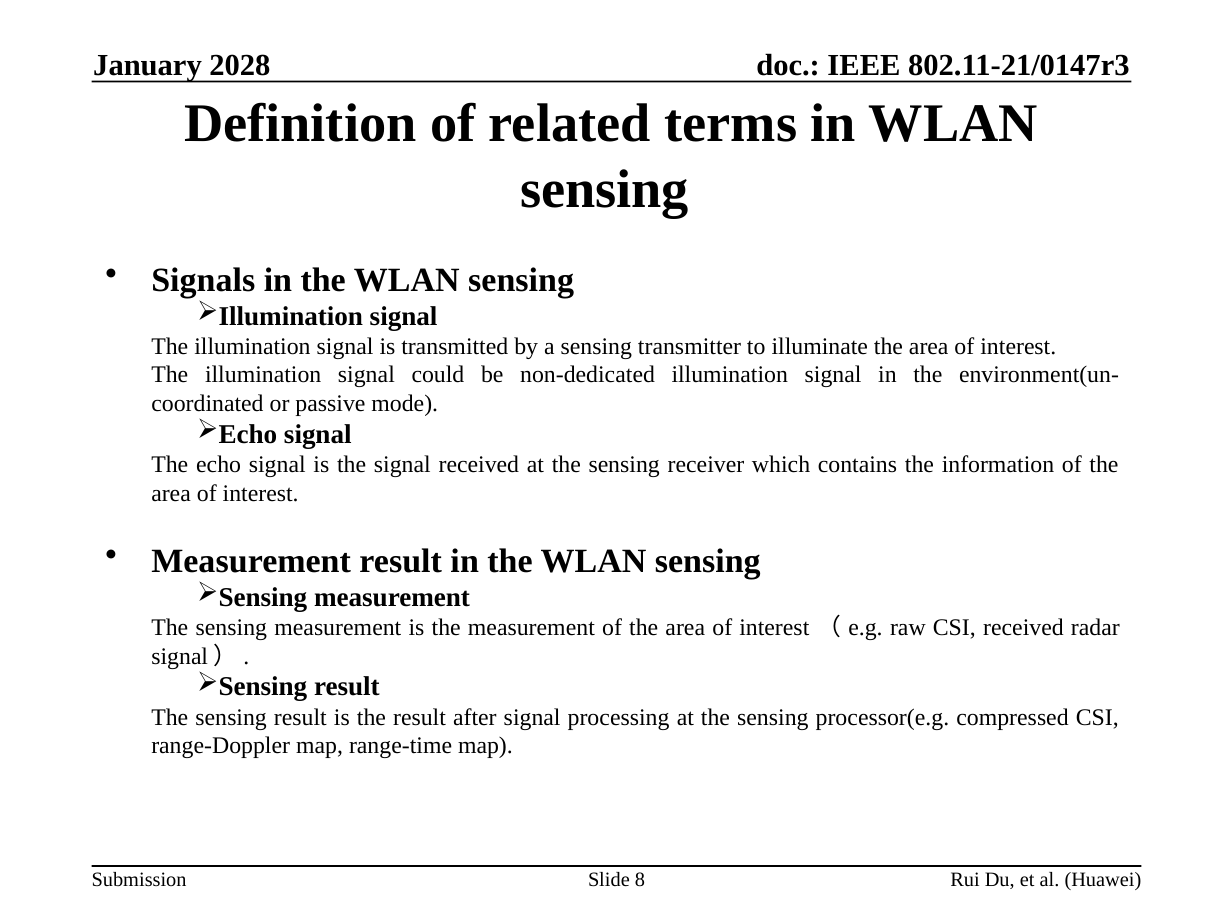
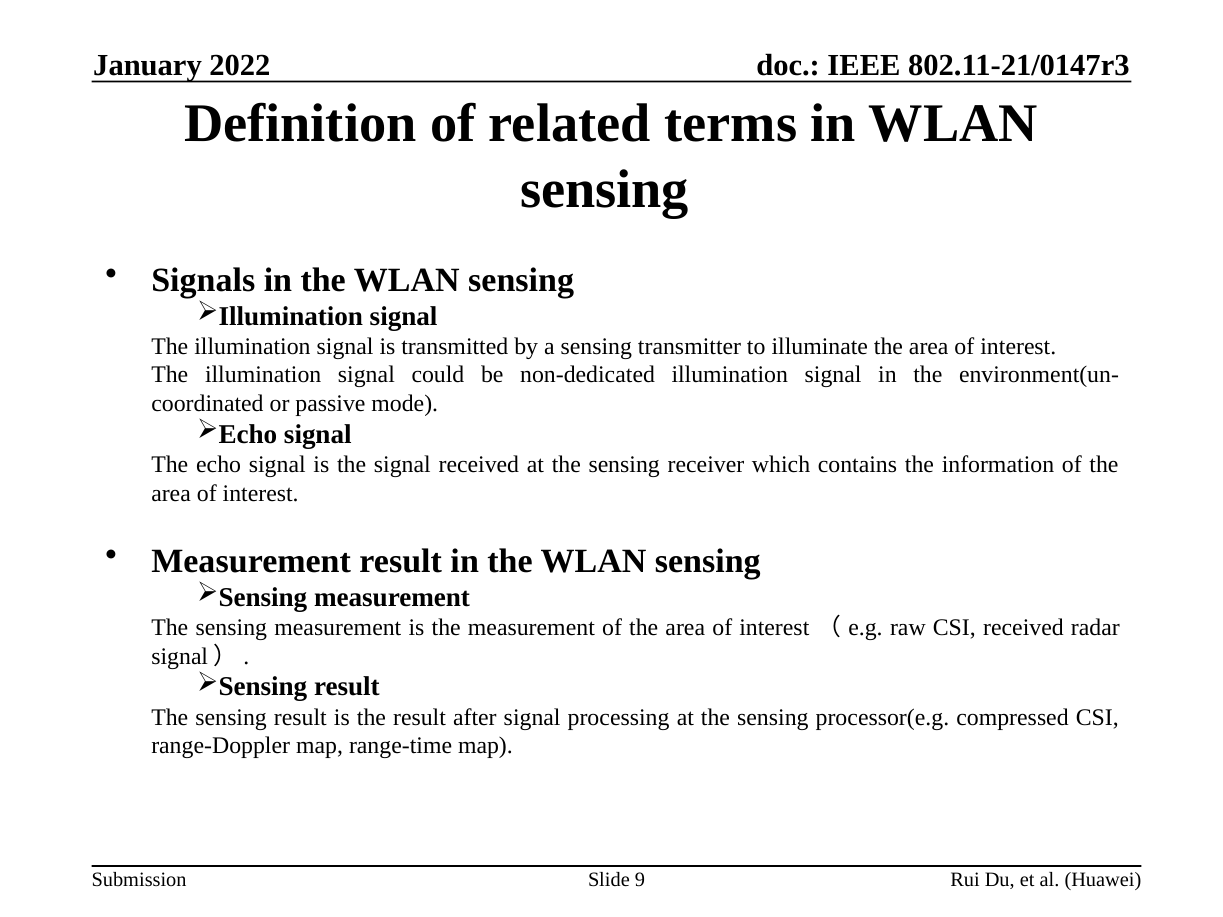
2028: 2028 -> 2022 (240, 65)
8: 8 -> 9 (640, 880)
